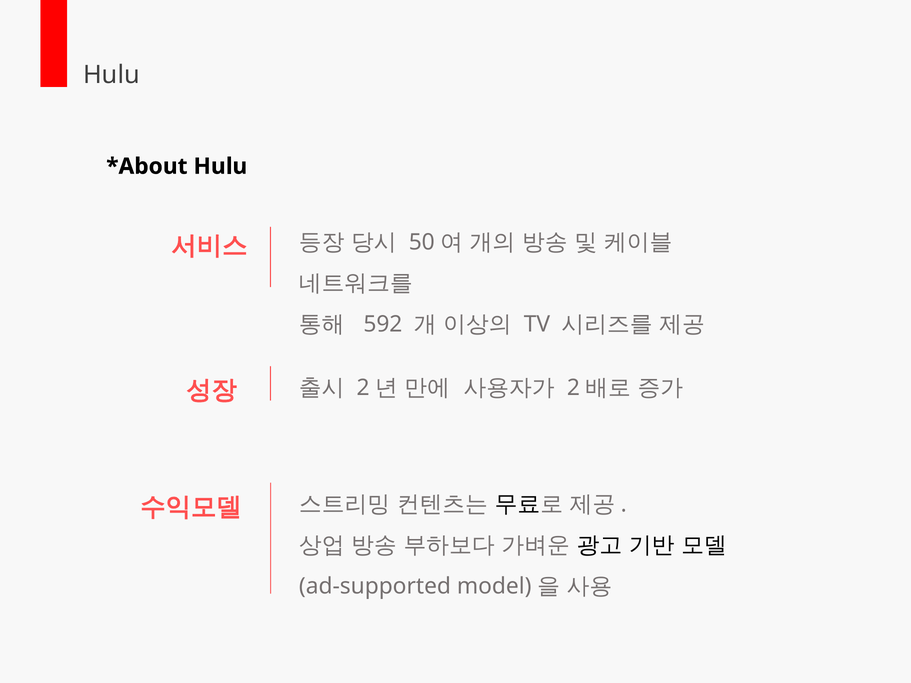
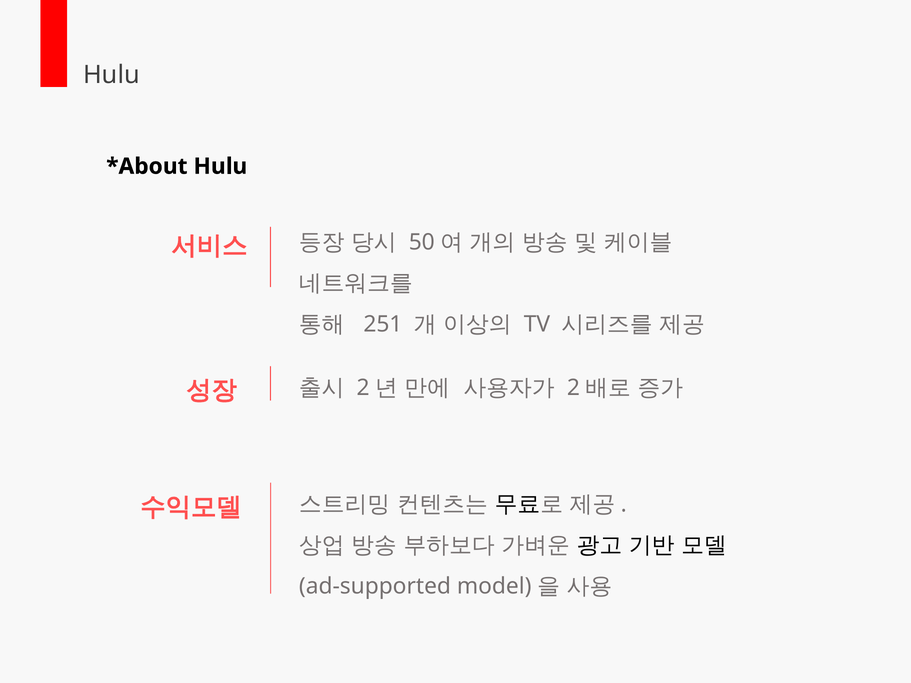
592: 592 -> 251 (383, 324)
